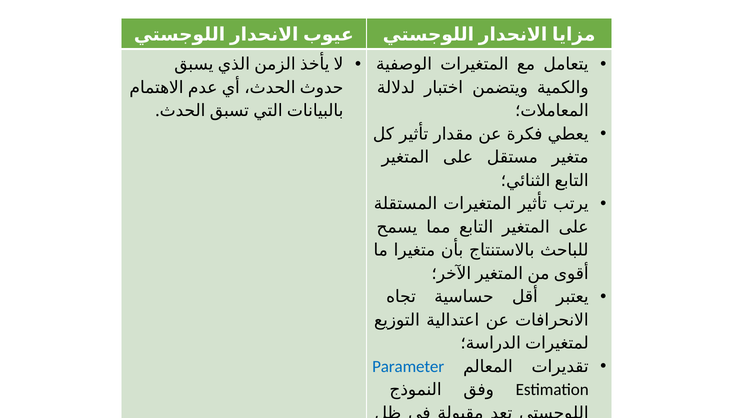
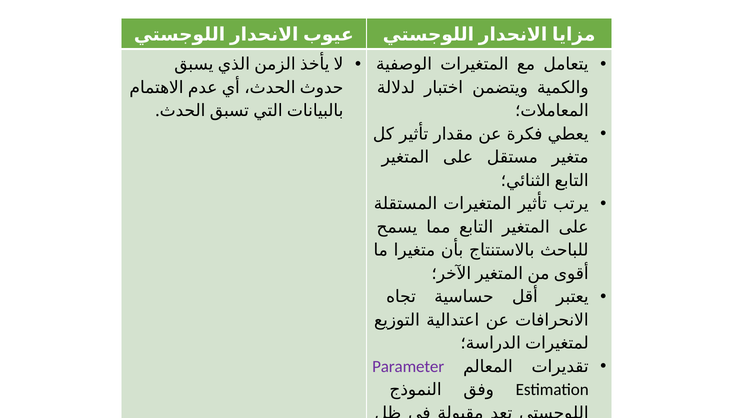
Parameter colour: blue -> purple (408, 366)
